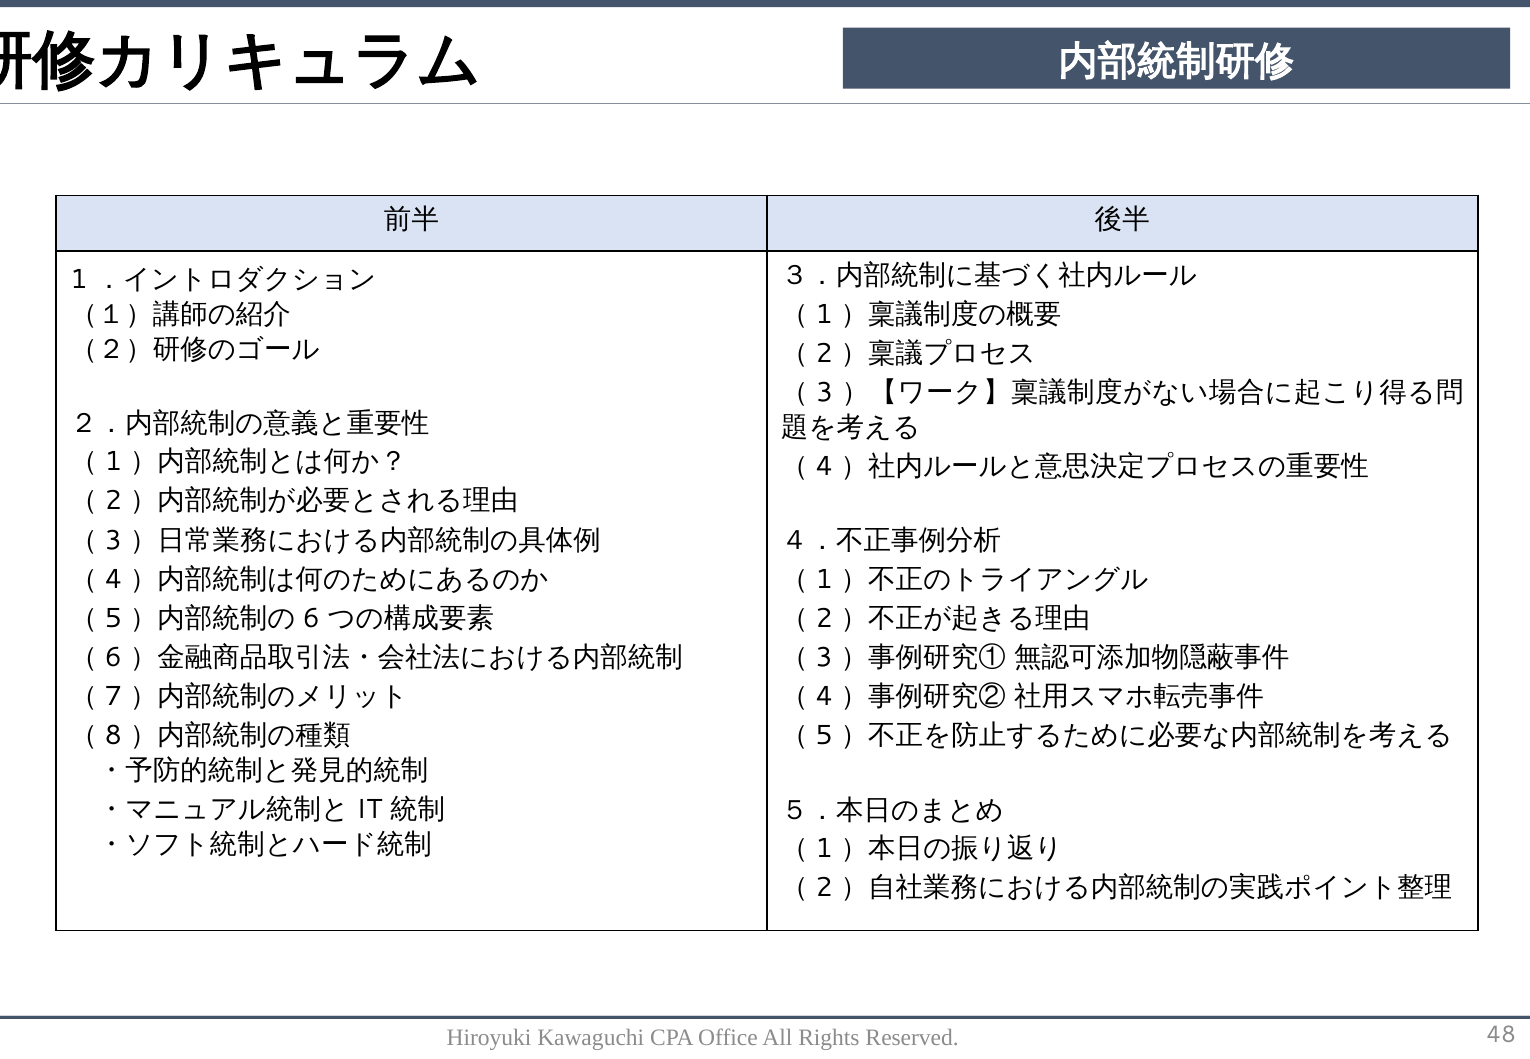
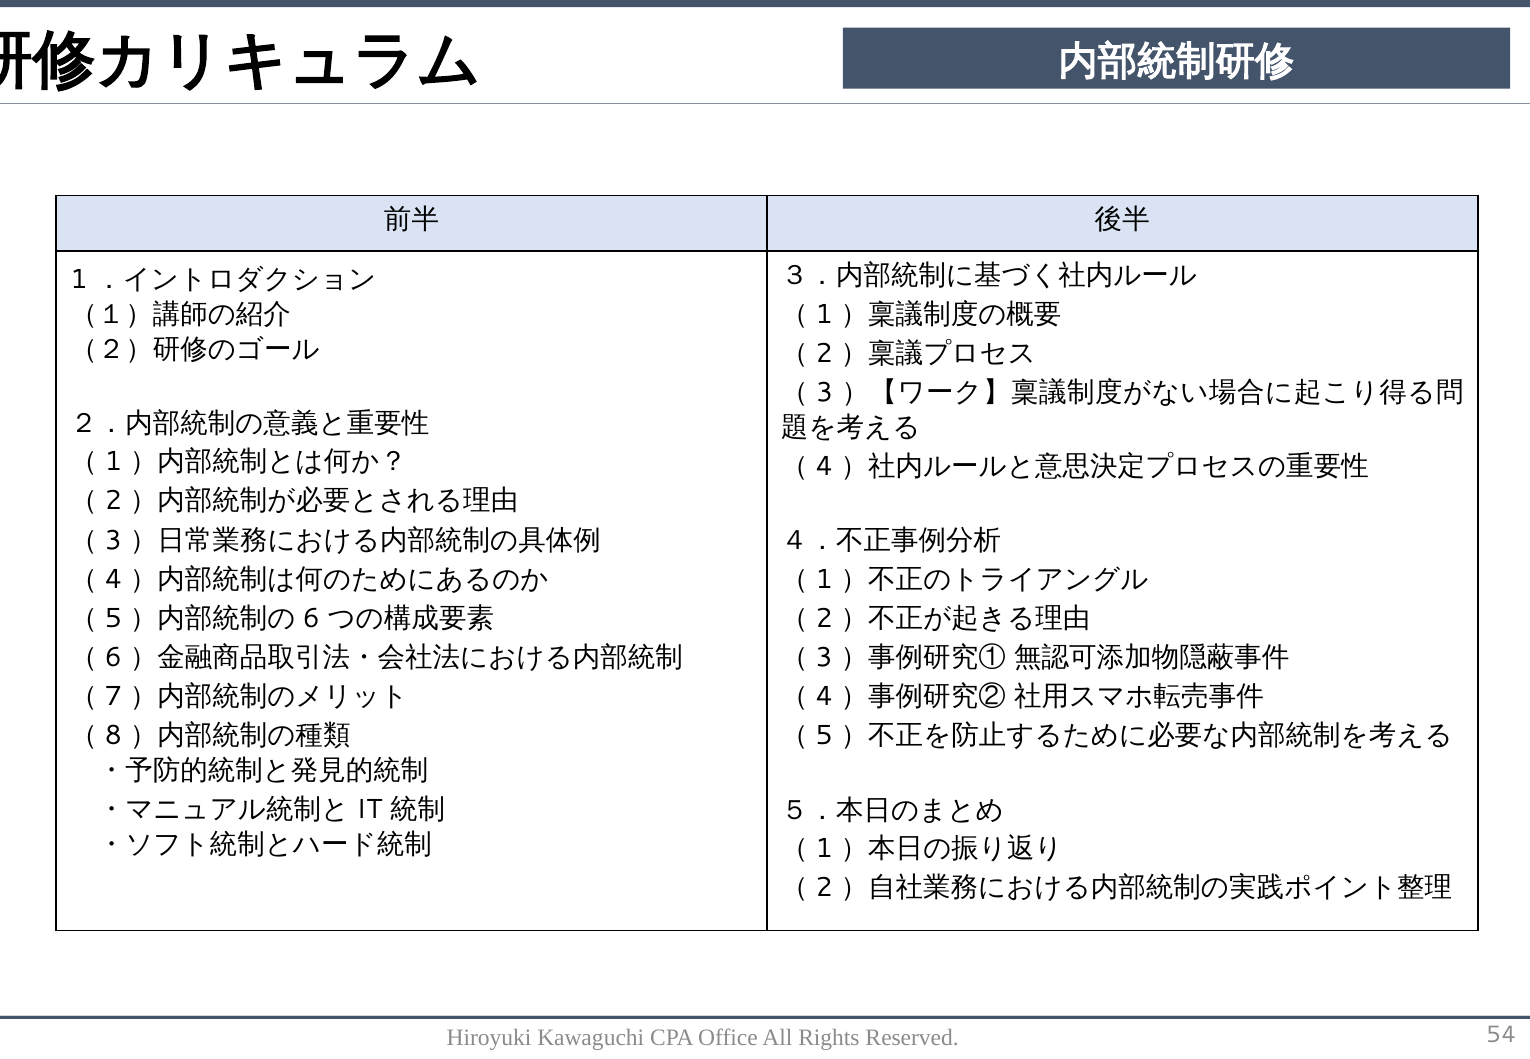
48: 48 -> 54 (1501, 1035)
